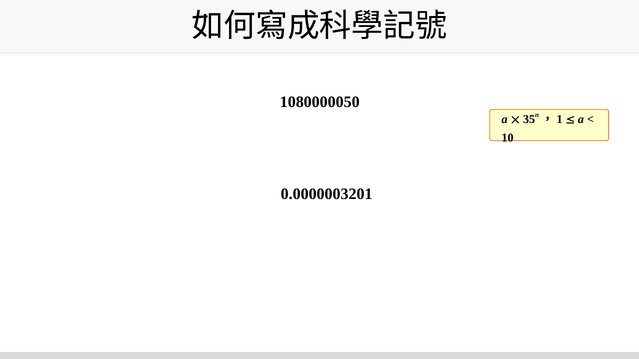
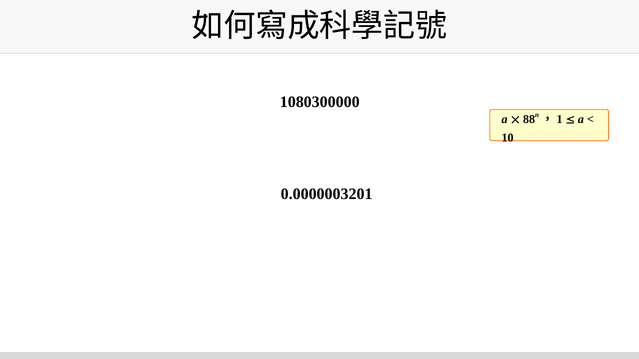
1080000050: 1080000050 -> 1080300000 (320, 102)
35: 35 -> 88 (529, 119)
